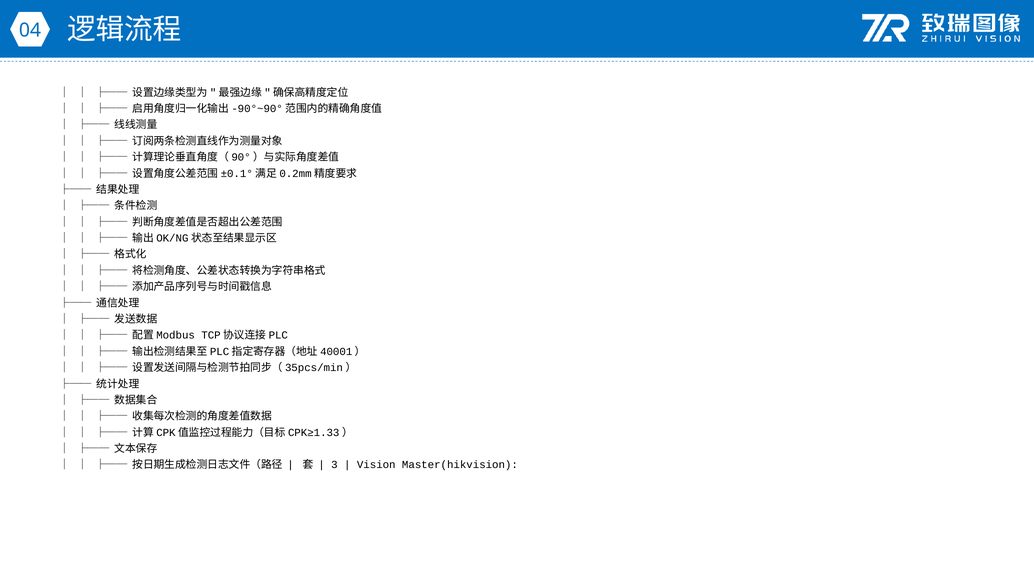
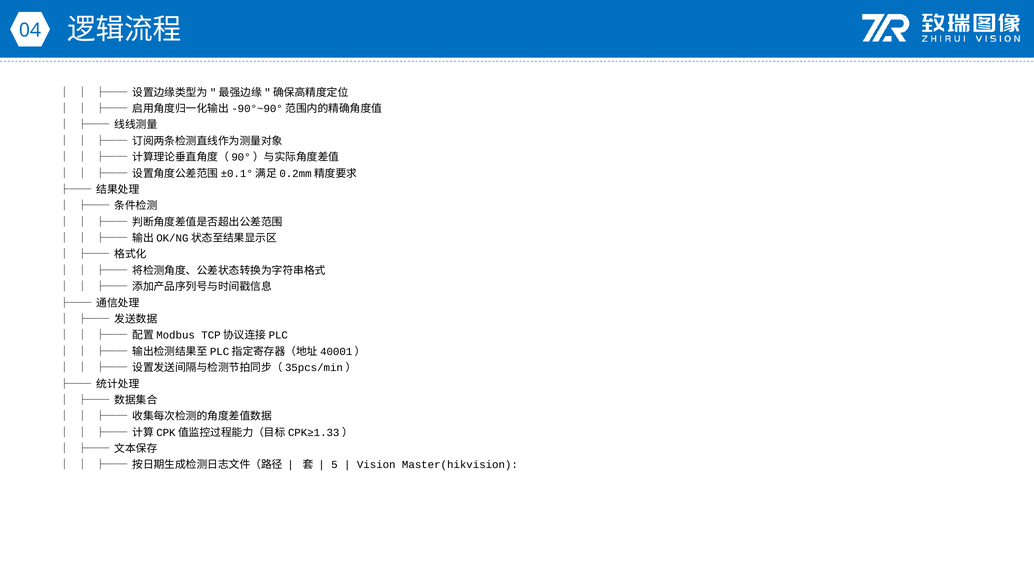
3: 3 -> 5 (334, 465)
